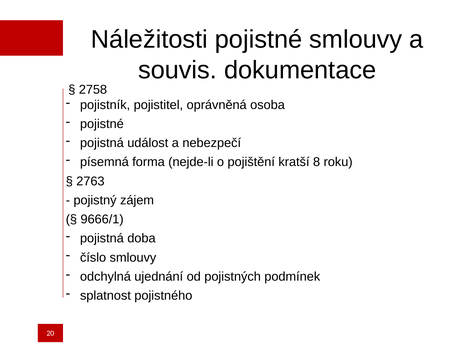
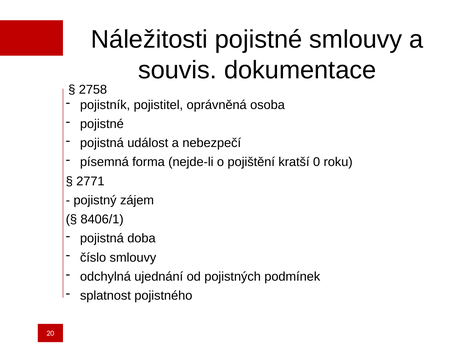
8: 8 -> 0 (317, 162)
2763: 2763 -> 2771 (90, 181)
9666/1: 9666/1 -> 8406/1 (102, 219)
